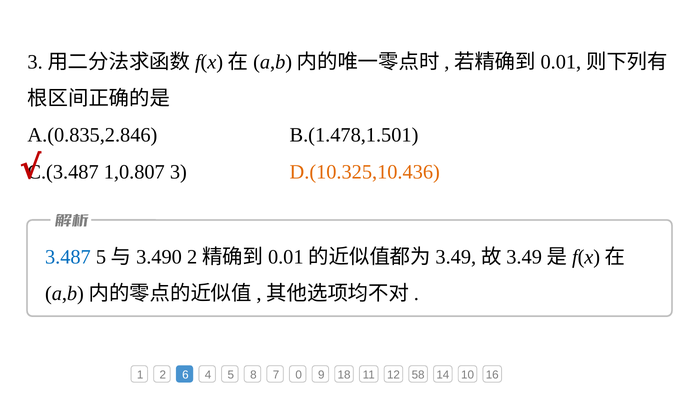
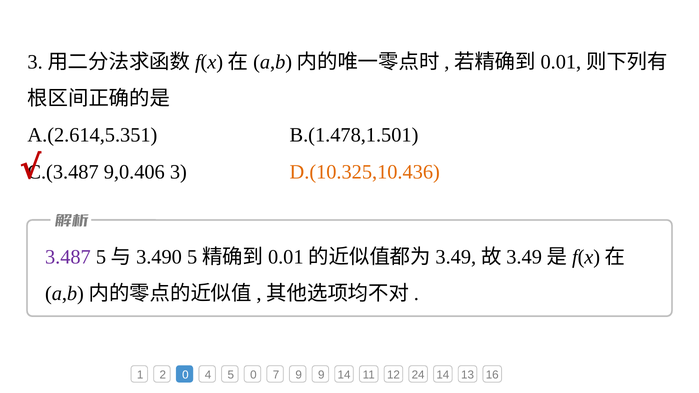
A.(0.835,2.846: A.(0.835,2.846 -> A.(2.614,5.351 (92, 135)
1,0.807: 1,0.807 -> 9,0.406 (134, 172)
3.487 colour: blue -> purple (68, 257)
2: 2 -> 5 (192, 257)
2 6: 6 -> 0 (185, 375)
5 8: 8 -> 0 (253, 375)
7 0: 0 -> 9 (299, 375)
9 18: 18 -> 14 (344, 375)
58: 58 -> 24 (418, 375)
10: 10 -> 13 (468, 375)
